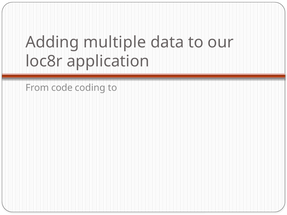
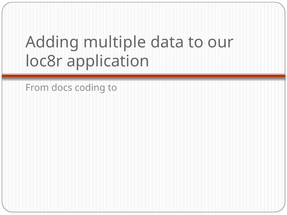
code: code -> docs (62, 88)
